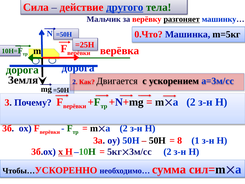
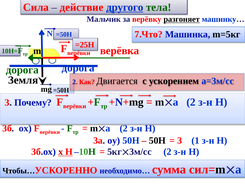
0.Что: 0.Что -> 7.Что (149, 34)
8: 8 -> 3 (180, 140)
